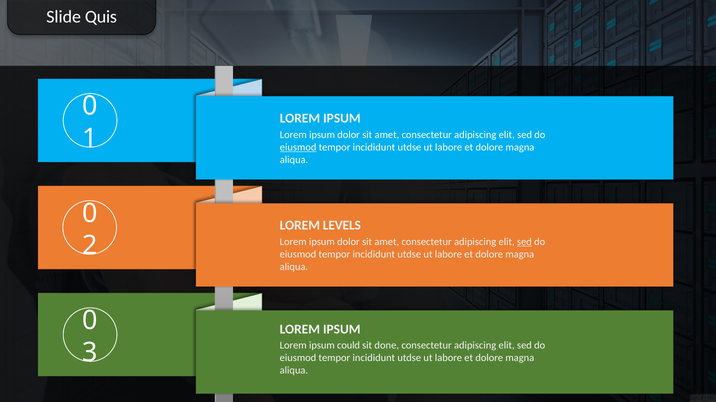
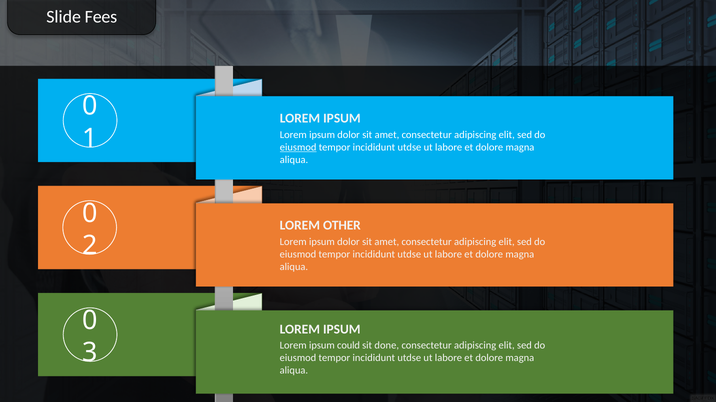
Quis: Quis -> Fees (101, 17)
LEVELS: LEVELS -> OTHER (342, 226)
sed underline: present -> none (524, 242)
